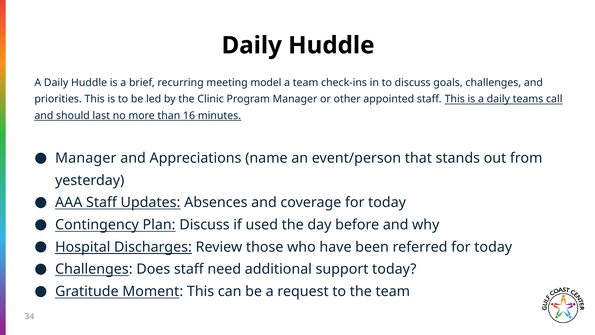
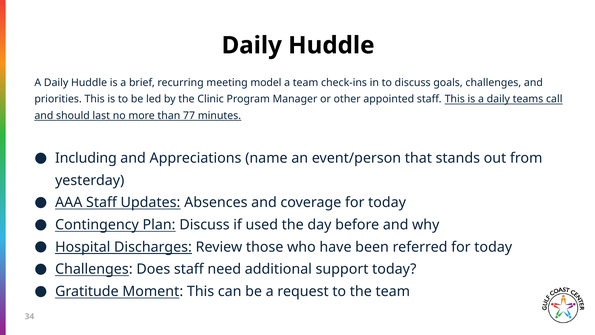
16: 16 -> 77 (189, 115)
Manager: Manager -> Including (86, 158)
